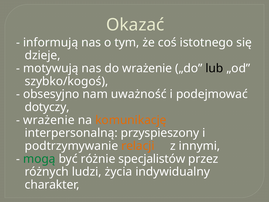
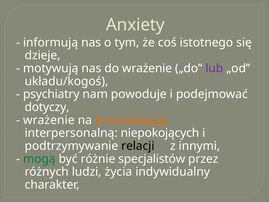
Okazać: Okazać -> Anxiety (135, 25)
lub colour: black -> purple (214, 68)
szybko/kogoś: szybko/kogoś -> układu/kogoś (66, 81)
obsesyjno: obsesyjno -> psychiatry (51, 94)
uważność: uważność -> powoduje (139, 94)
przyspieszony: przyspieszony -> niepokojących (160, 133)
relacji colour: orange -> black (138, 146)
